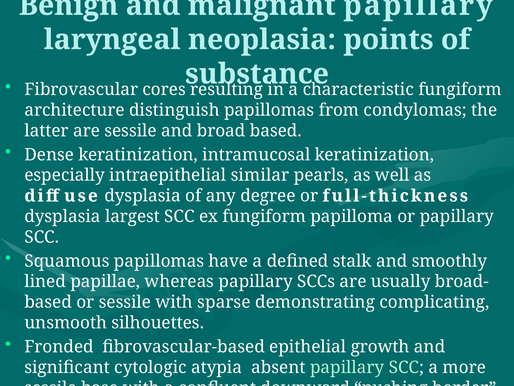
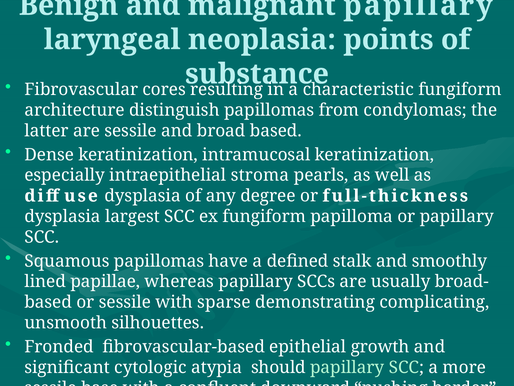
similar: similar -> stroma (260, 175)
absent: absent -> should (278, 367)
